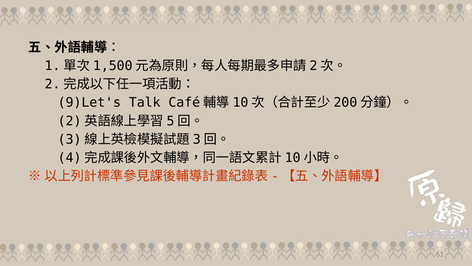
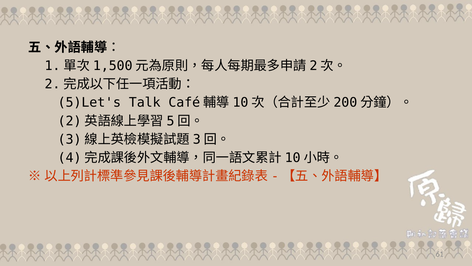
9)Let's: 9)Let's -> 5)Let's (89, 102)
